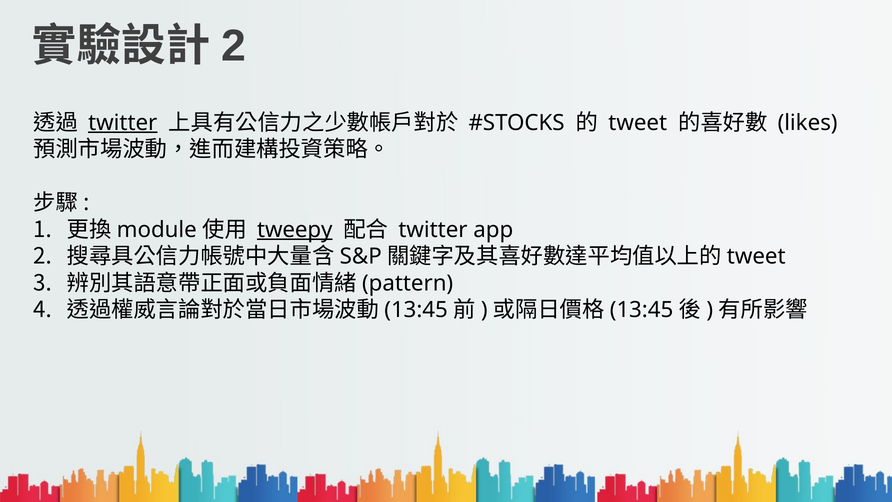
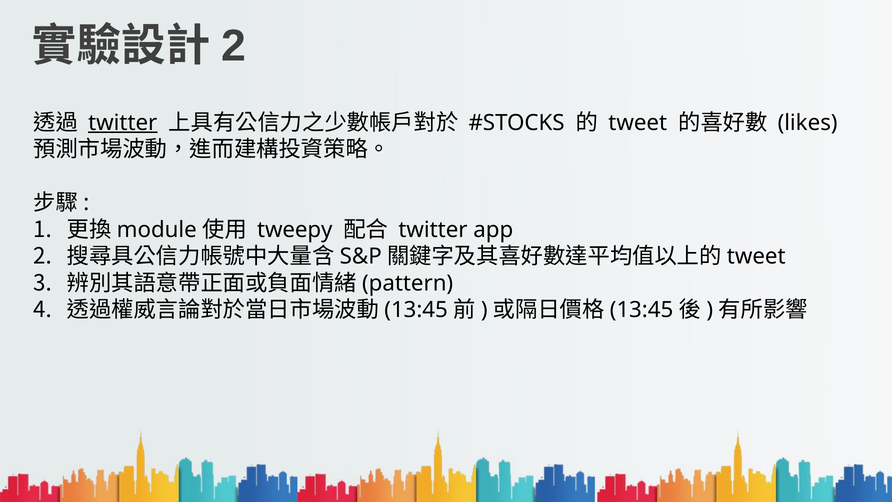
tweepy underline: present -> none (295, 230)
